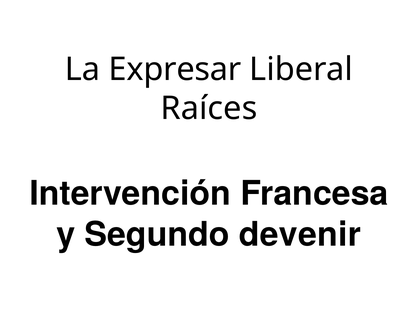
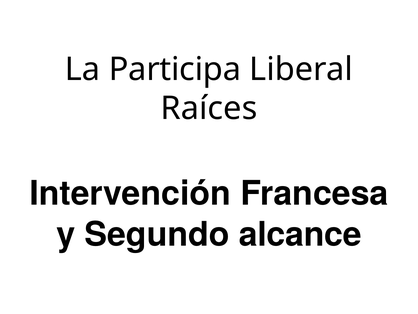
Expresar: Expresar -> Participa (175, 69)
devenir: devenir -> alcance (300, 234)
